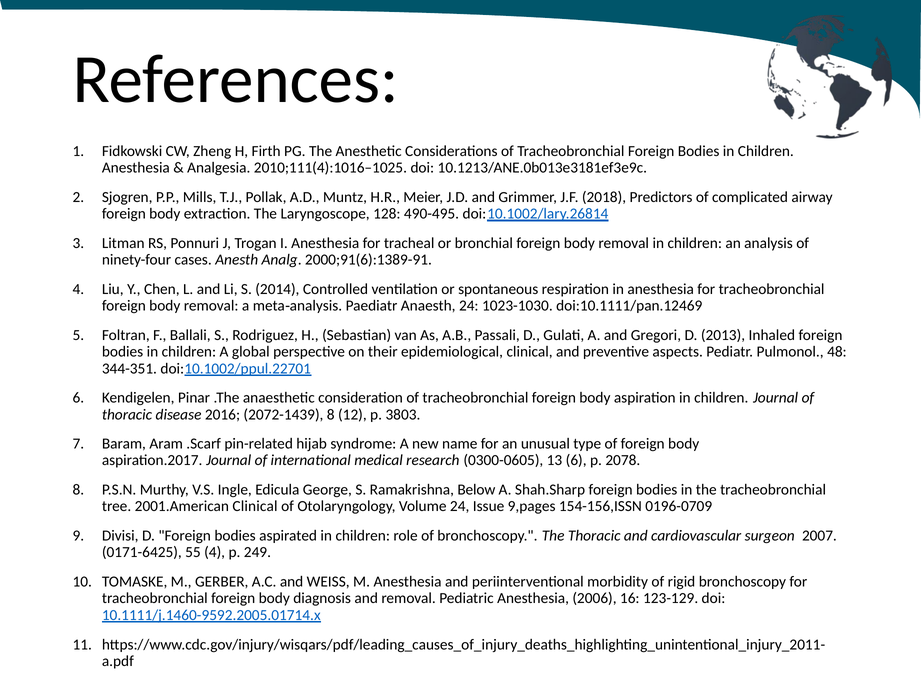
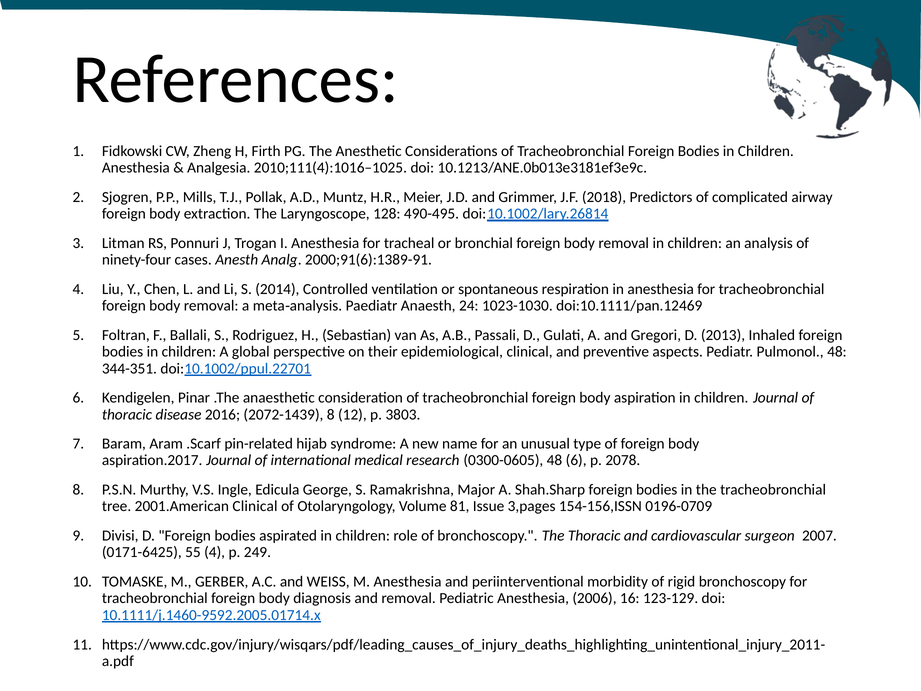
0300-0605 13: 13 -> 48 (554, 460)
Below: Below -> Major (476, 490)
Volume 24: 24 -> 81 (460, 506)
9,pages: 9,pages -> 3,pages (532, 506)
